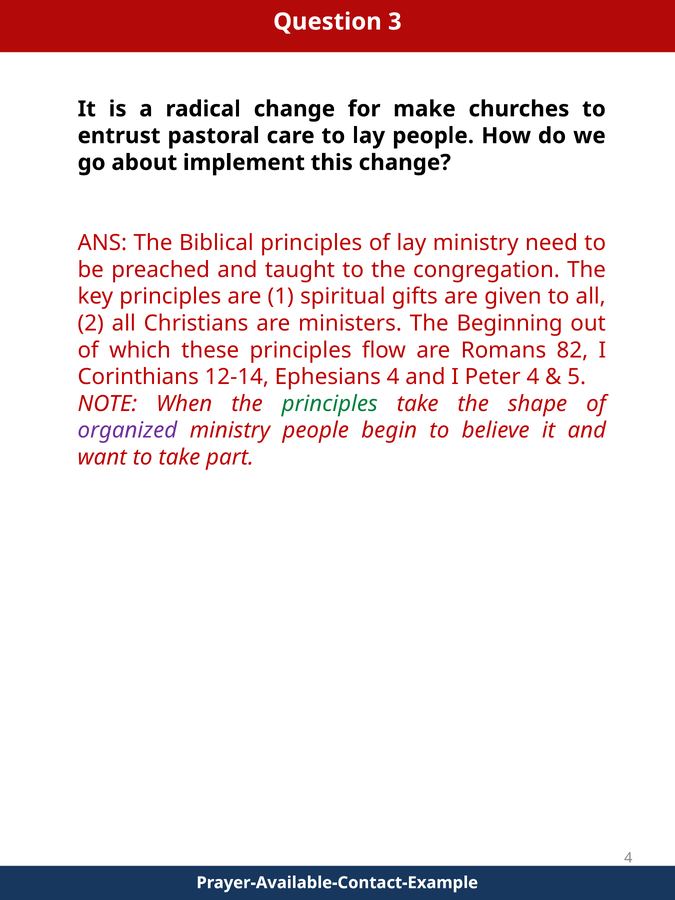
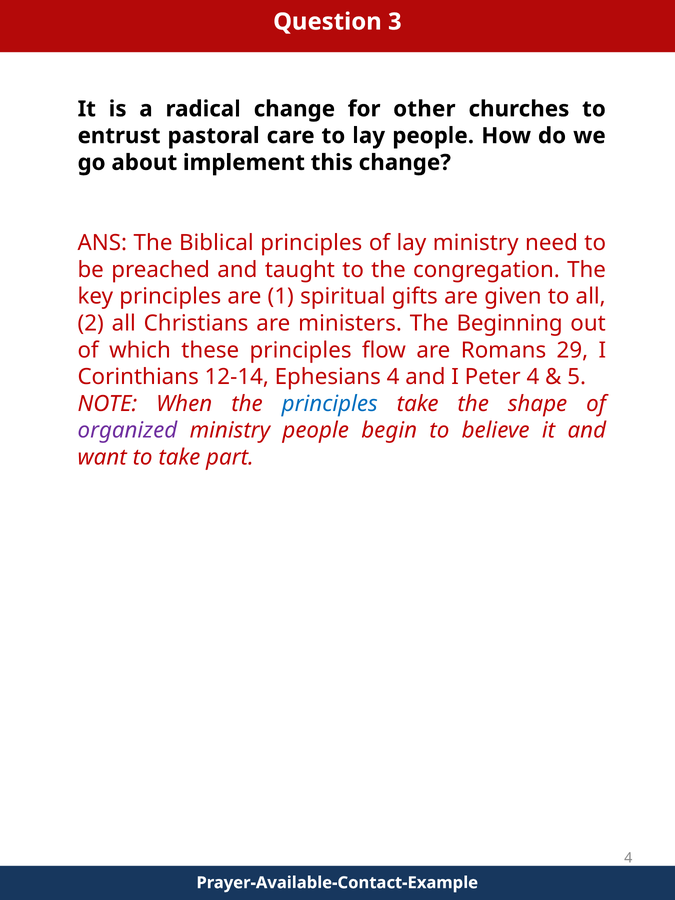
make: make -> other (424, 109)
82: 82 -> 29 (572, 350)
principles colour: green -> blue (330, 404)
